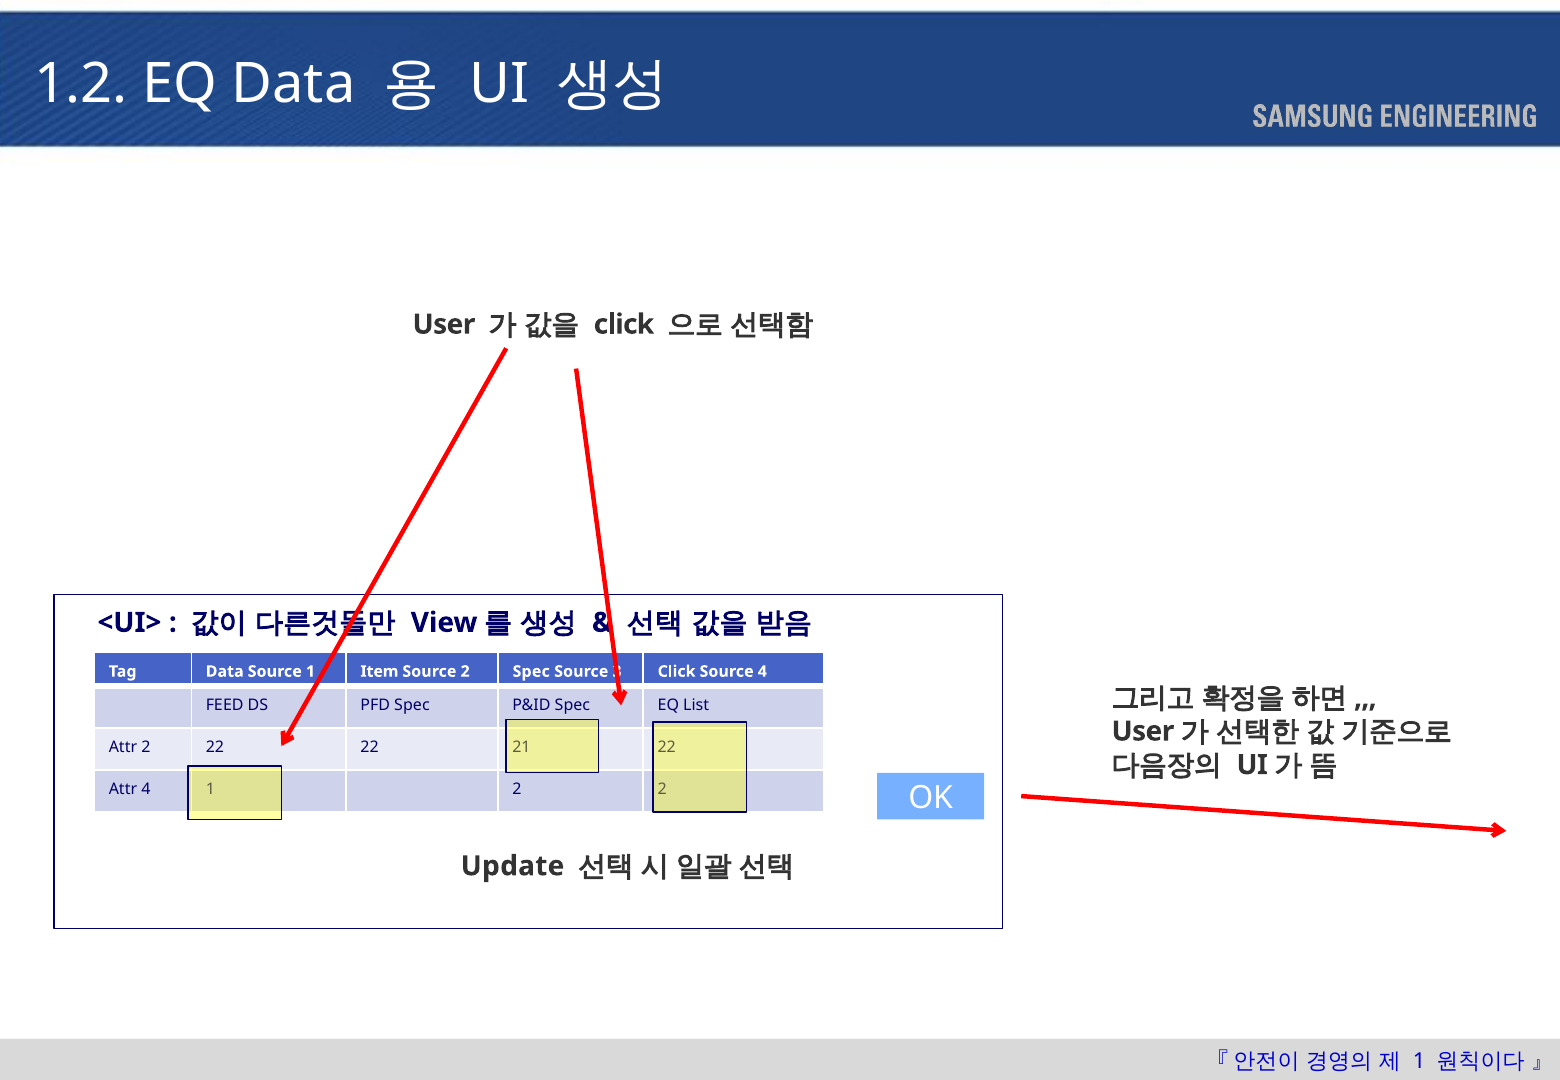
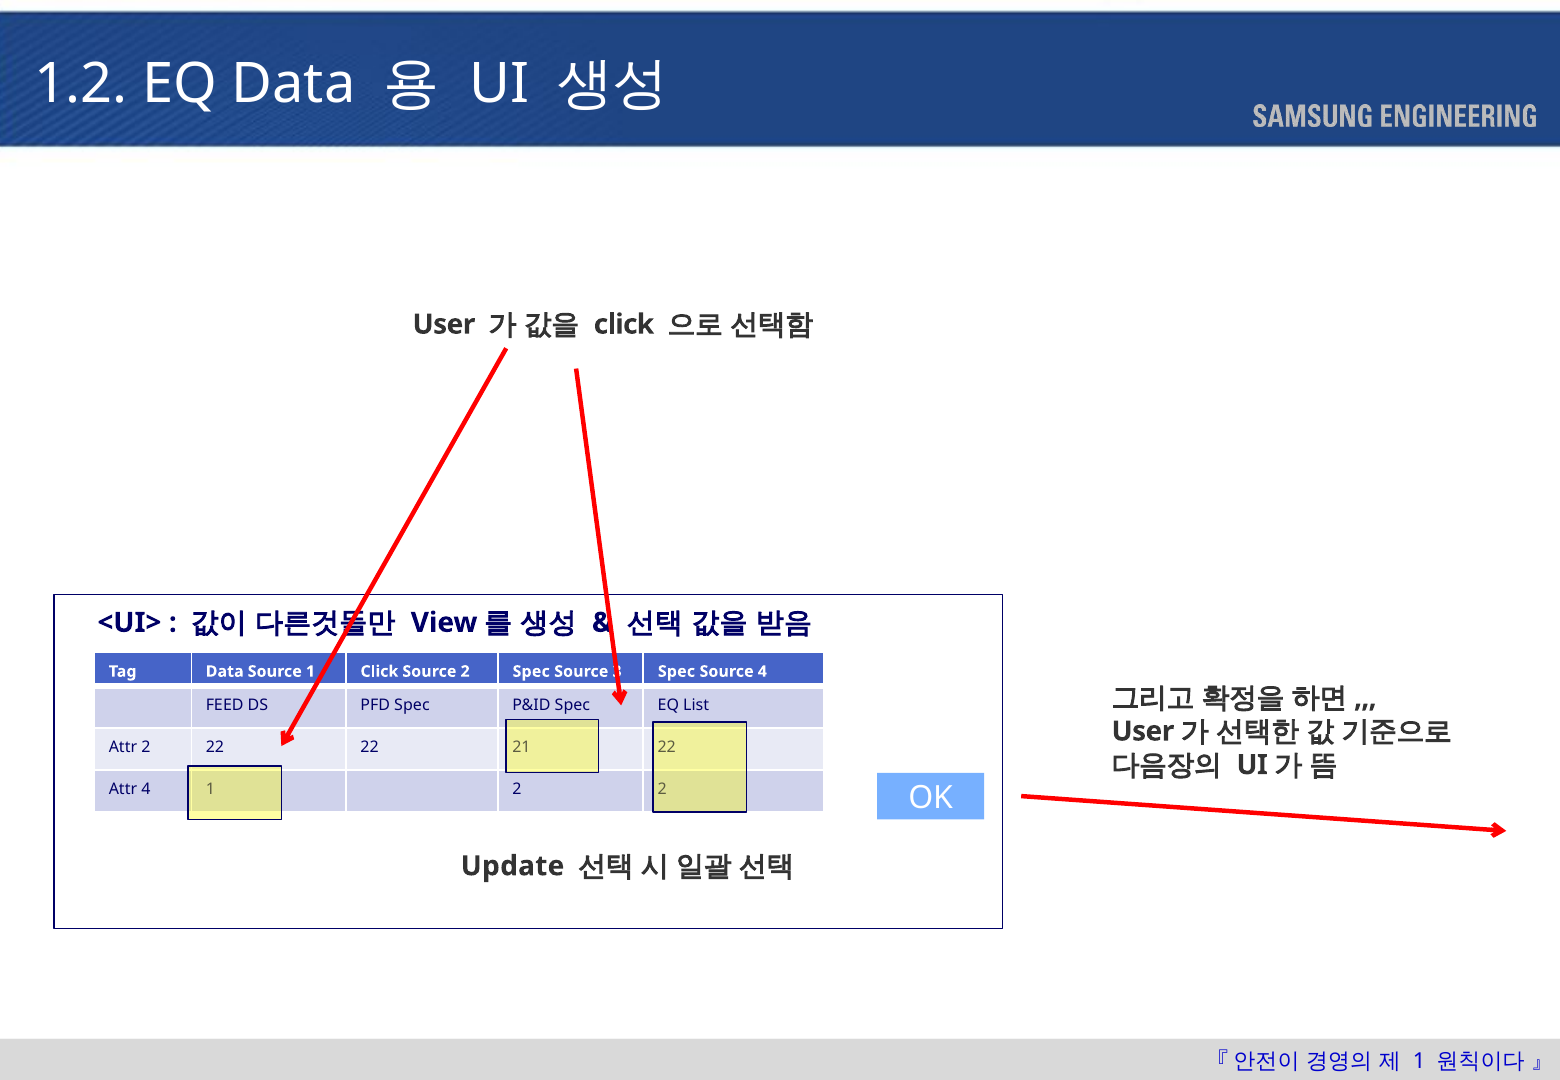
1 Item: Item -> Click (379, 671)
3 Click: Click -> Spec (676, 671)
